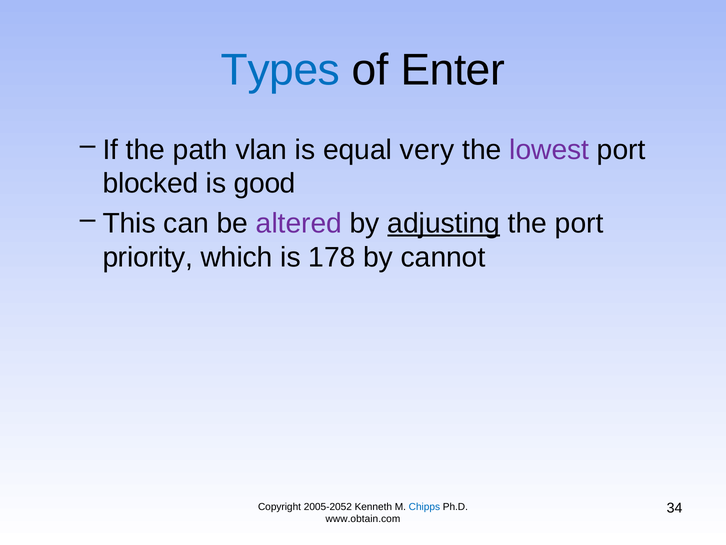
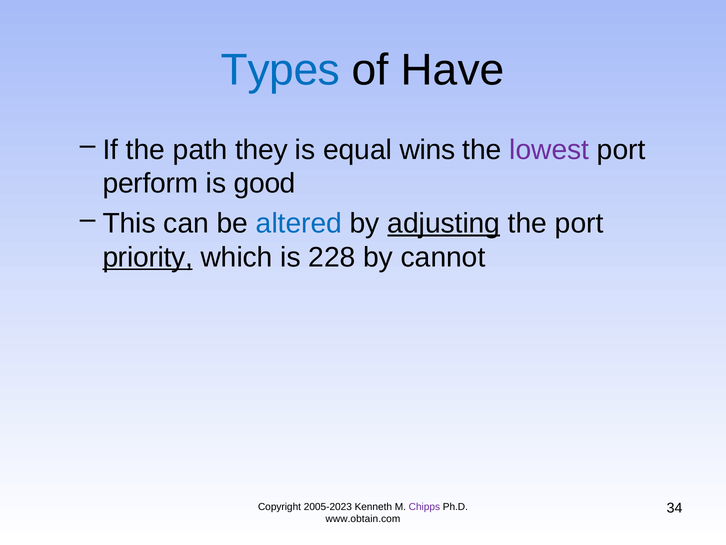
Enter: Enter -> Have (453, 70)
vlan: vlan -> they (261, 150)
very: very -> wins (427, 150)
blocked: blocked -> perform (150, 183)
altered colour: purple -> blue (299, 223)
priority underline: none -> present (148, 257)
178: 178 -> 228 (332, 257)
2005-2052: 2005-2052 -> 2005-2023 (328, 506)
Chipps colour: blue -> purple (424, 506)
